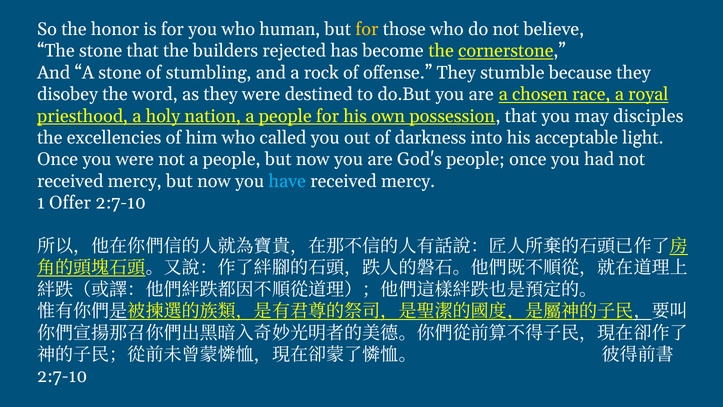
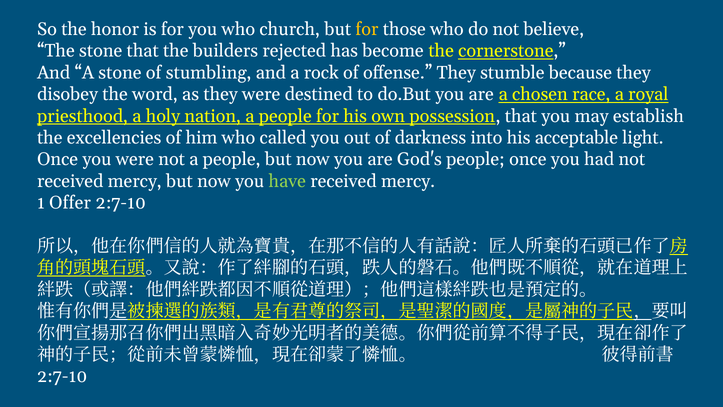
human: human -> church (290, 29)
disciples: disciples -> establish (648, 116)
have colour: light blue -> light green (287, 181)
